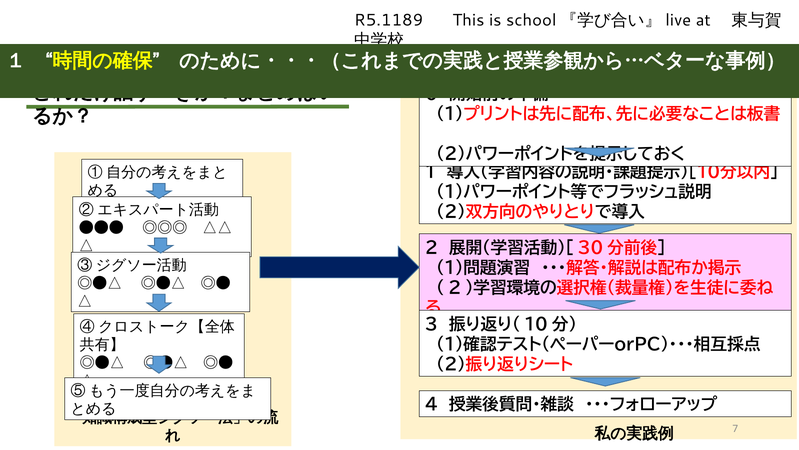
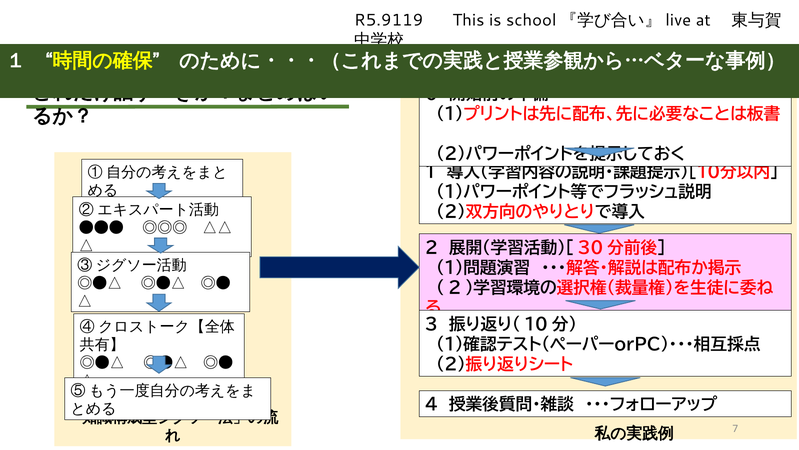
R5.1189: R5.1189 -> R5.9119 (389, 20)
